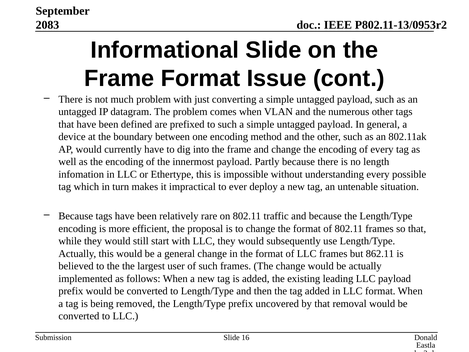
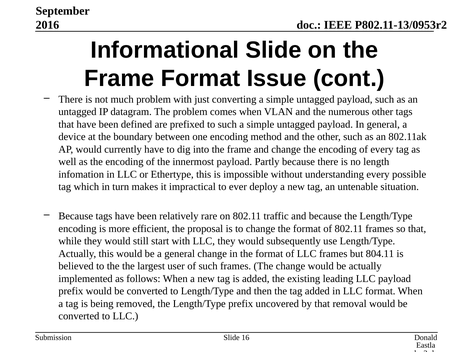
2083: 2083 -> 2016 (47, 25)
862.11: 862.11 -> 804.11 (380, 253)
